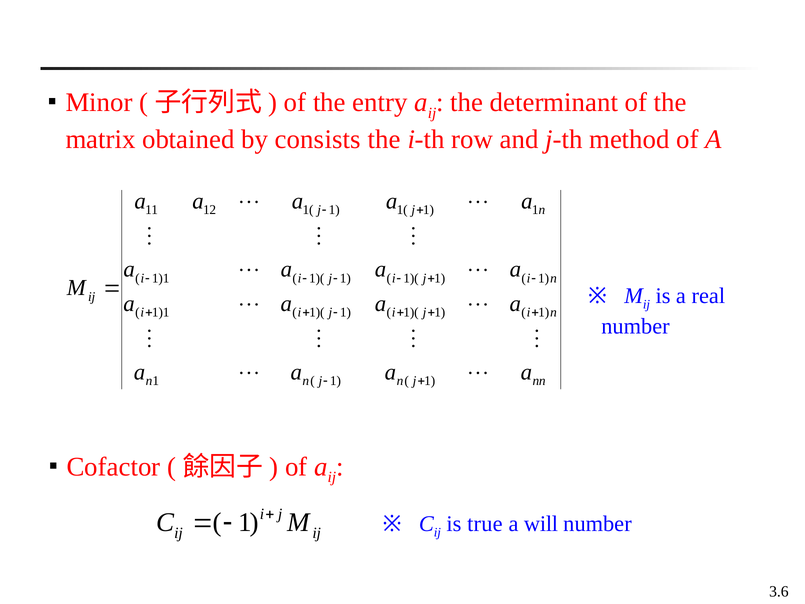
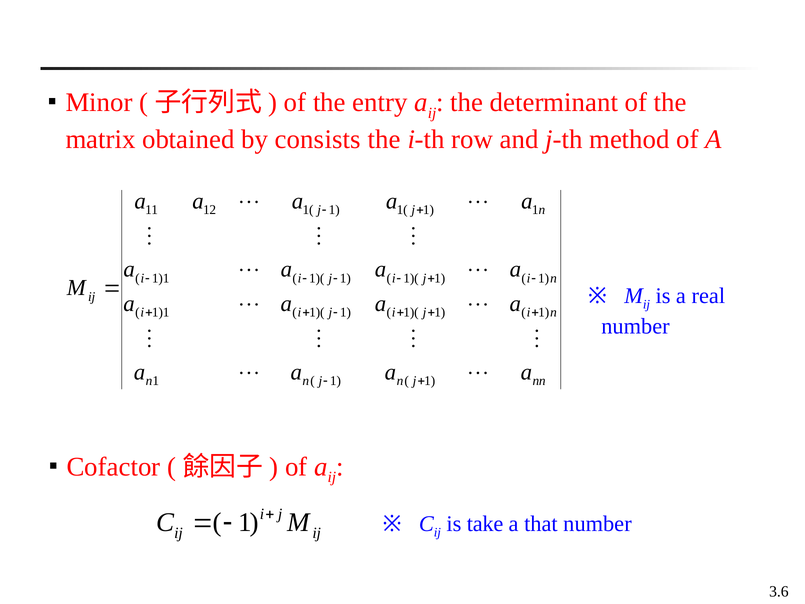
true: true -> take (485, 524)
will: will -> that (541, 524)
